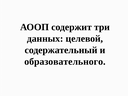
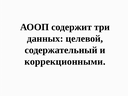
образовательного: образовательного -> коррекционными (65, 62)
